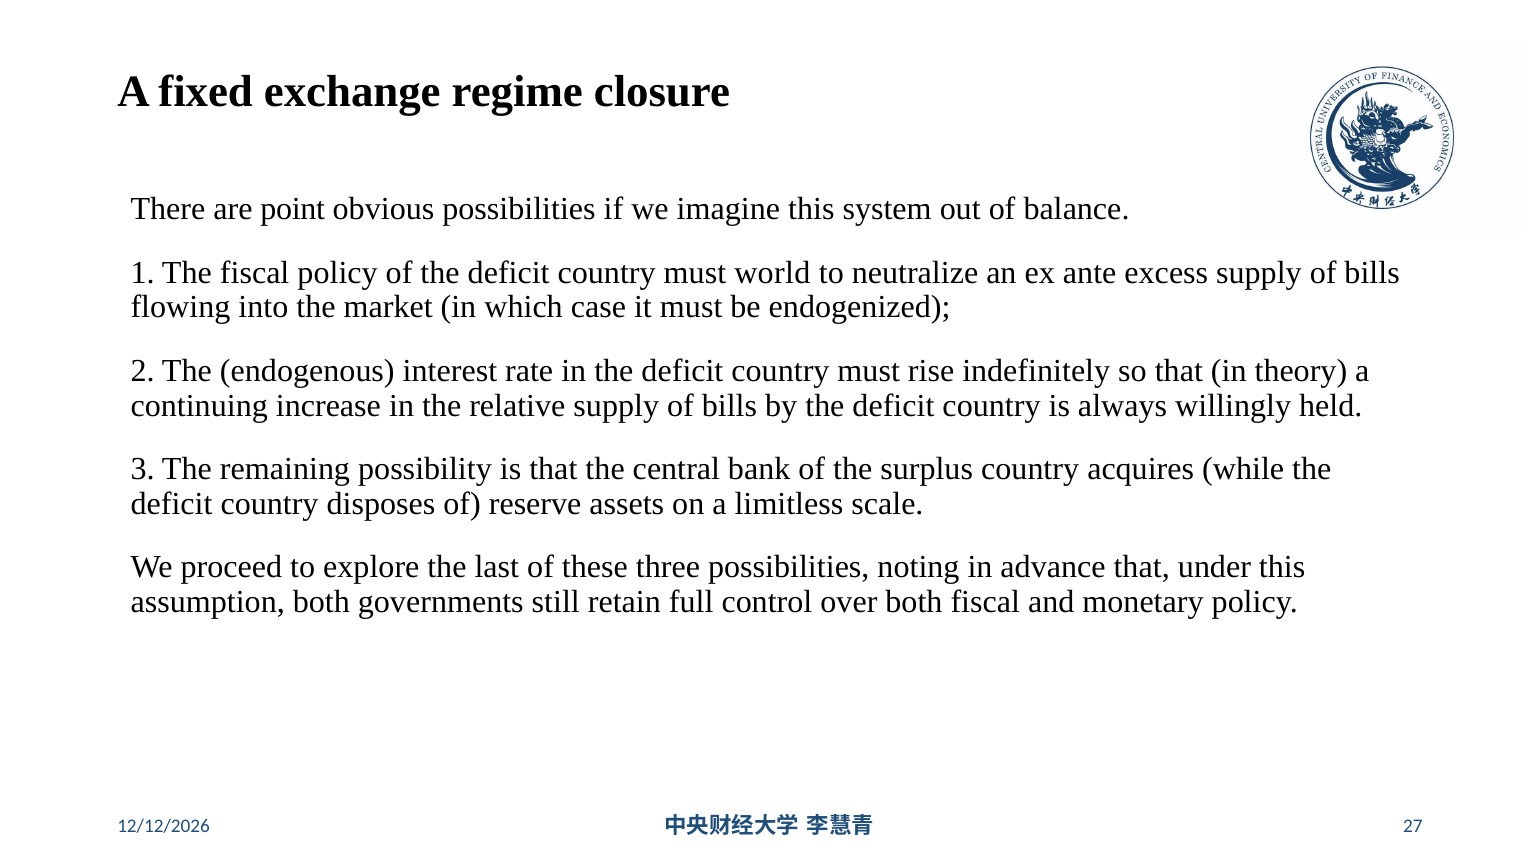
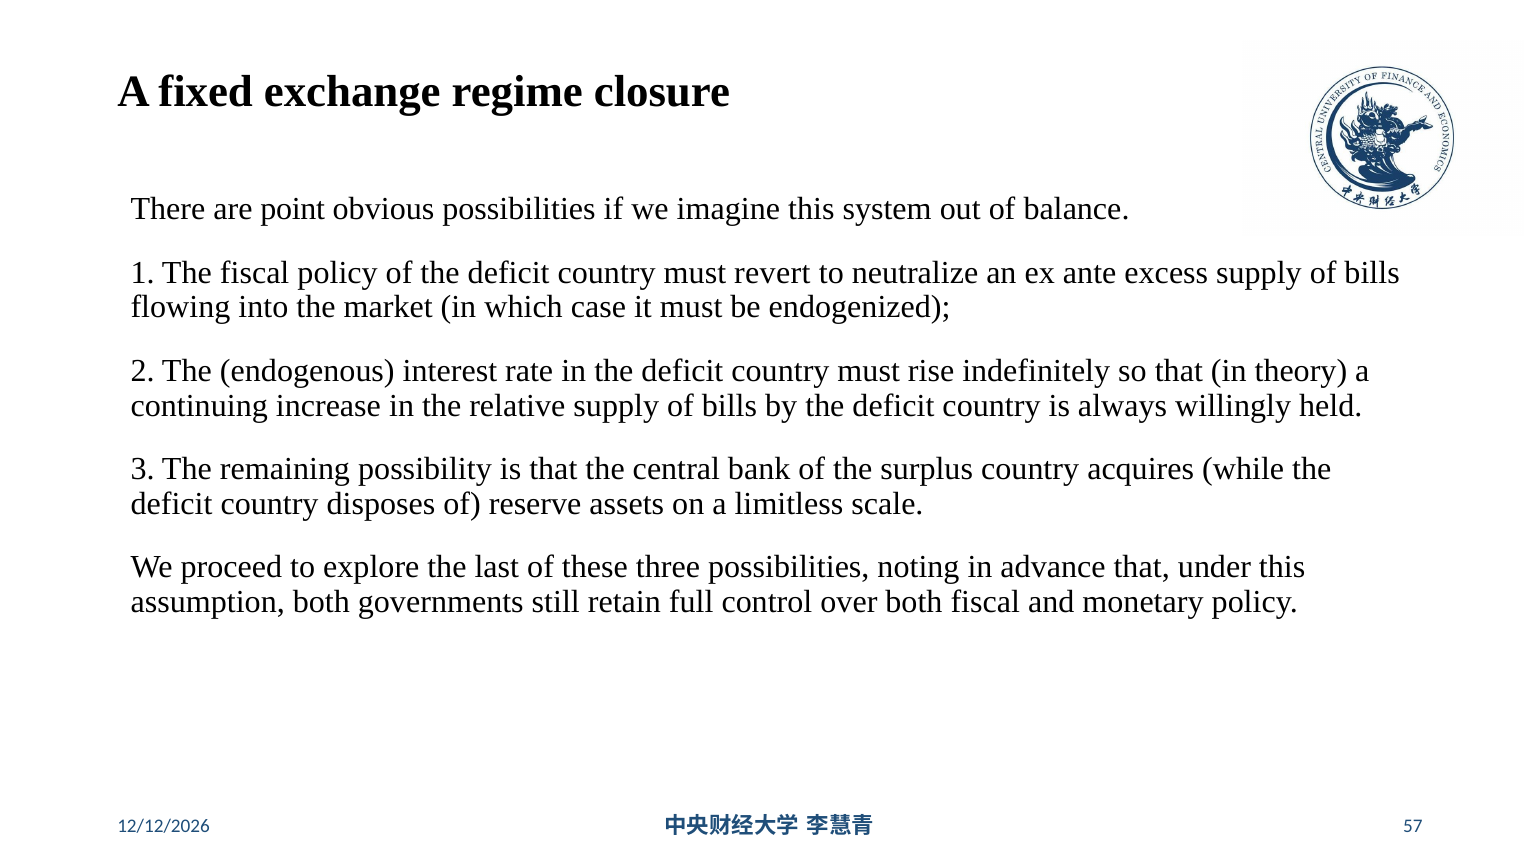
world: world -> revert (772, 273)
27: 27 -> 57 (1413, 827)
